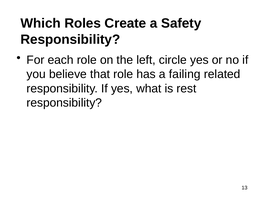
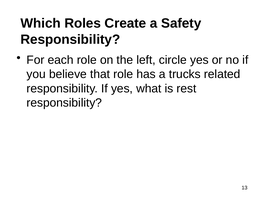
failing: failing -> trucks (185, 74)
